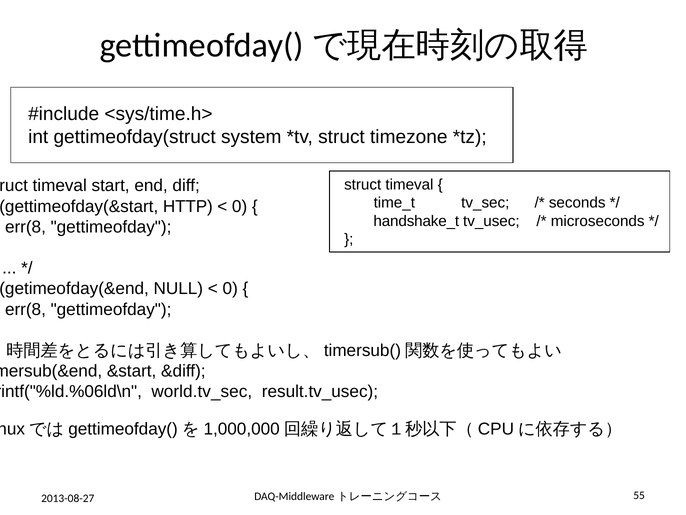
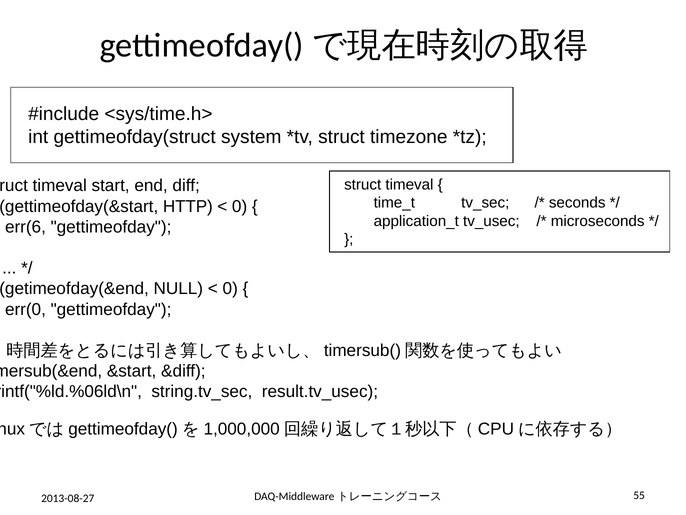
handshake_t: handshake_t -> application_t (416, 221)
err(8: err(8 -> err(6 (25, 227)
err(8: err(8 -> err(0 (25, 309)
world.tv_sec: world.tv_sec -> string.tv_sec (202, 391)
